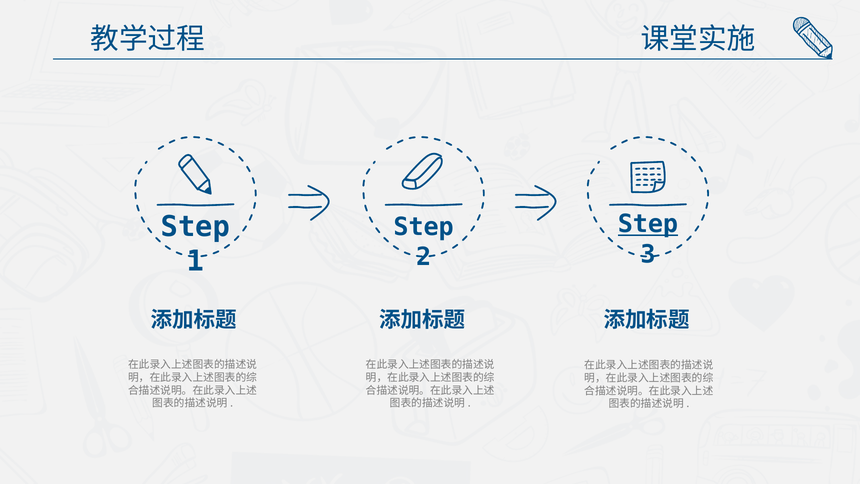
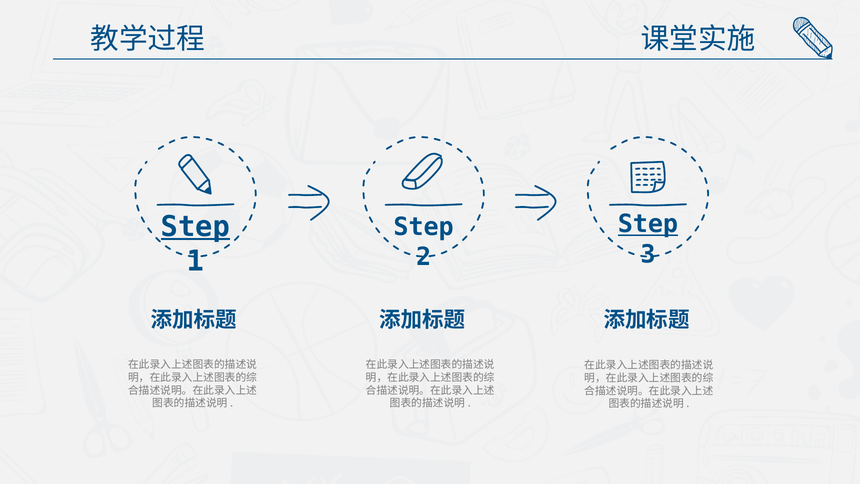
Step underline: none -> present (195, 226)
